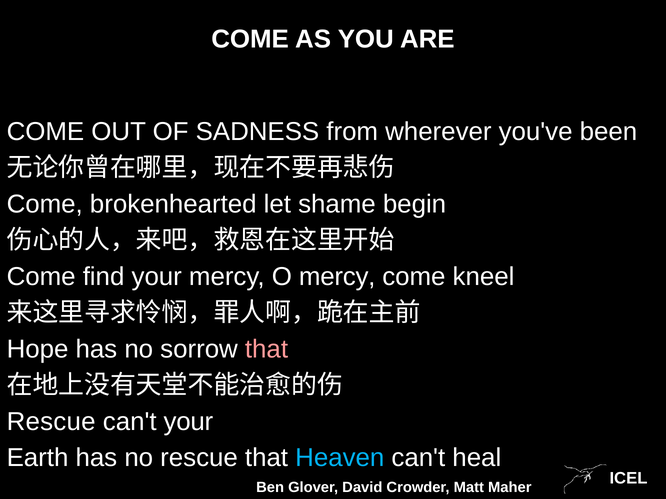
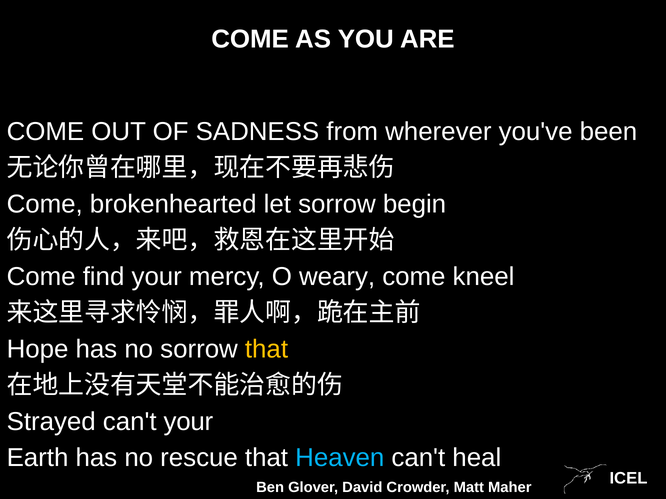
let shame: shame -> sorrow (337, 204)
O mercy: mercy -> weary (337, 277)
that colour: pink -> yellow (266, 349)
Rescue: Rescue -> Strayed (51, 422)
